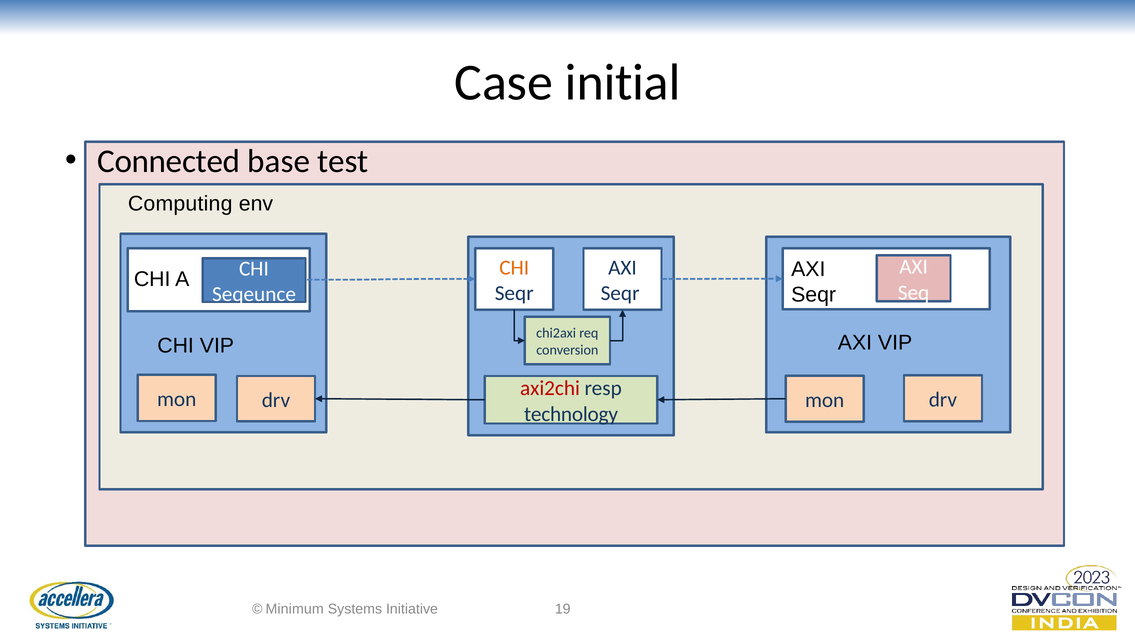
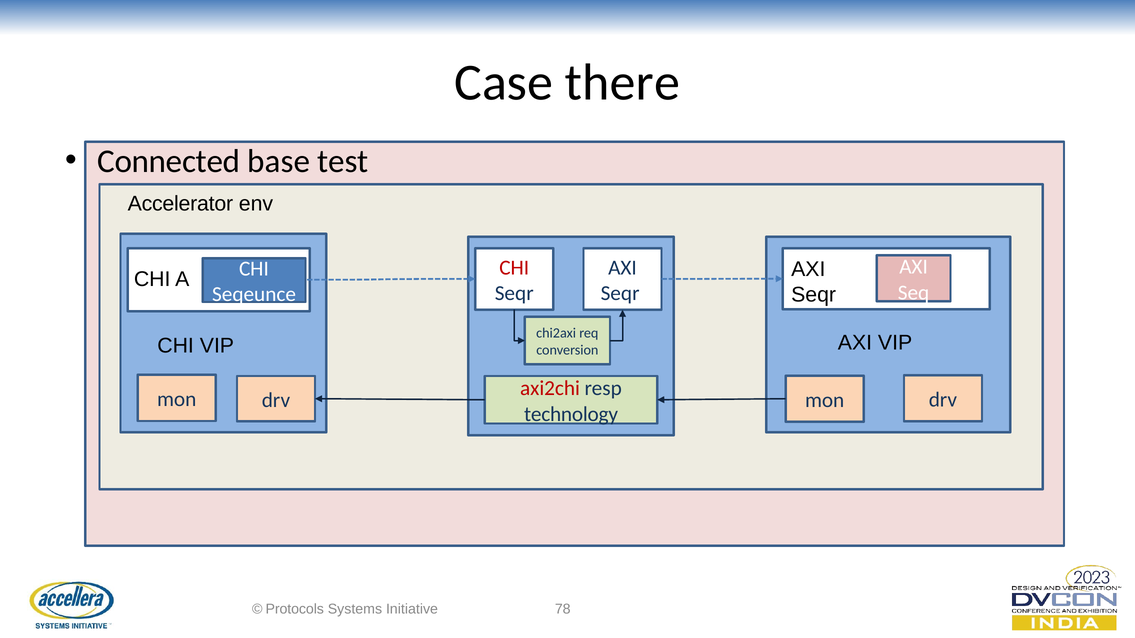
initial: initial -> there (622, 82)
Computing: Computing -> Accelerator (180, 204)
CHI colour: orange -> red (514, 268)
Minimum: Minimum -> Protocols (295, 610)
19: 19 -> 78 (563, 610)
